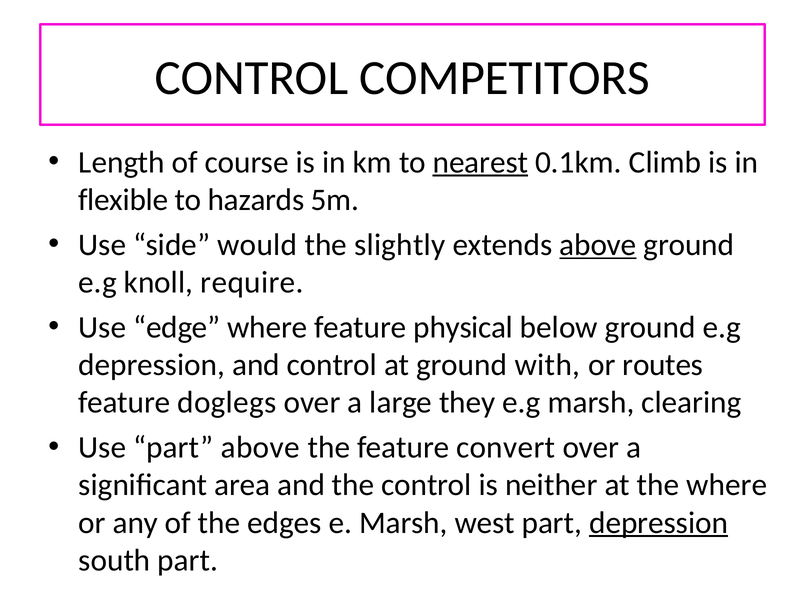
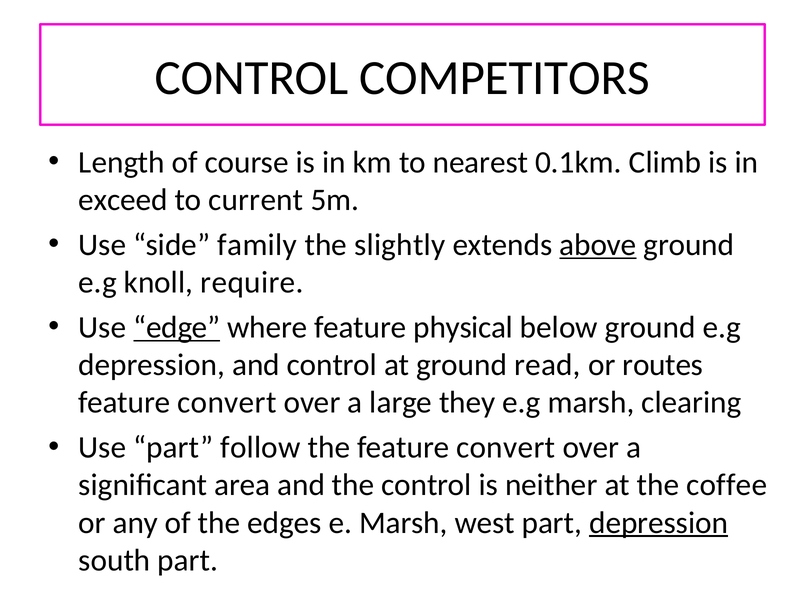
nearest underline: present -> none (480, 162)
flexible: flexible -> exceed (123, 200)
hazards: hazards -> current (256, 200)
would: would -> family (257, 245)
edge underline: none -> present (177, 327)
with: with -> read (547, 365)
doglegs: doglegs -> convert (227, 402)
part above: above -> follow (260, 447)
the where: where -> coffee (727, 485)
